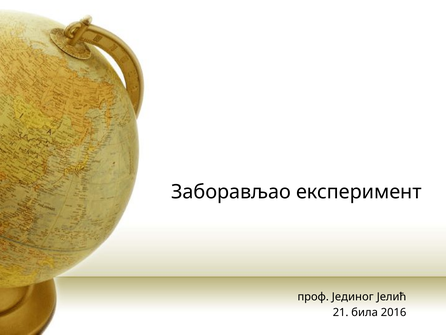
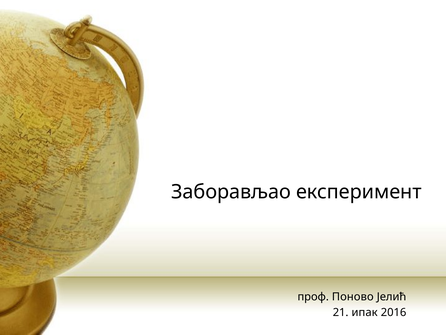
Јединог: Јединог -> Поново (353, 296)
била: била -> ипак (365, 312)
